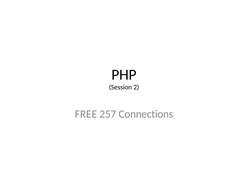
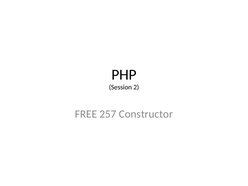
Connections: Connections -> Constructor (146, 114)
